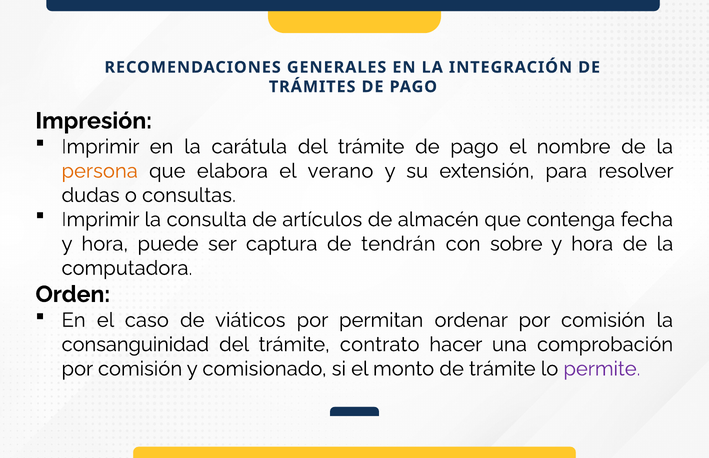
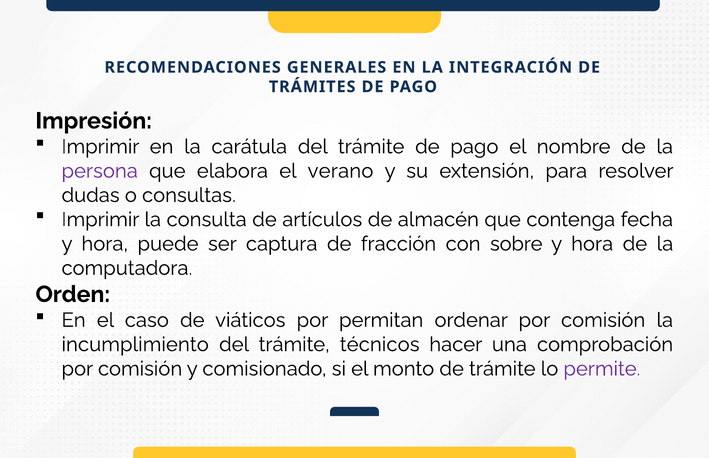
persona colour: orange -> purple (100, 171)
tendrán: tendrán -> fracción (399, 244)
consanguinidad: consanguinidad -> incumplimiento (135, 345)
contrato: contrato -> técnicos (380, 345)
